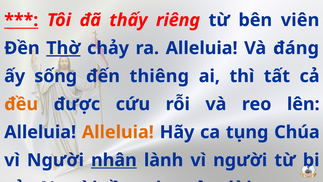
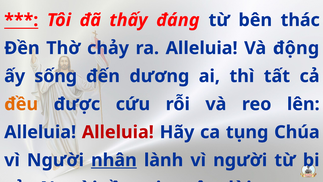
riêng: riêng -> đáng (178, 20)
viên: viên -> thác (300, 20)
Thờ underline: present -> none (63, 48)
đáng: đáng -> động (296, 48)
thiêng: thiêng -> dương (159, 76)
Alleluia colour: orange -> red (118, 132)
